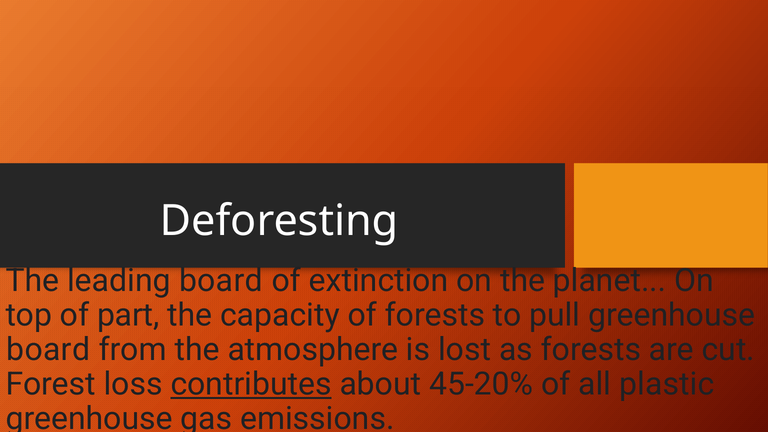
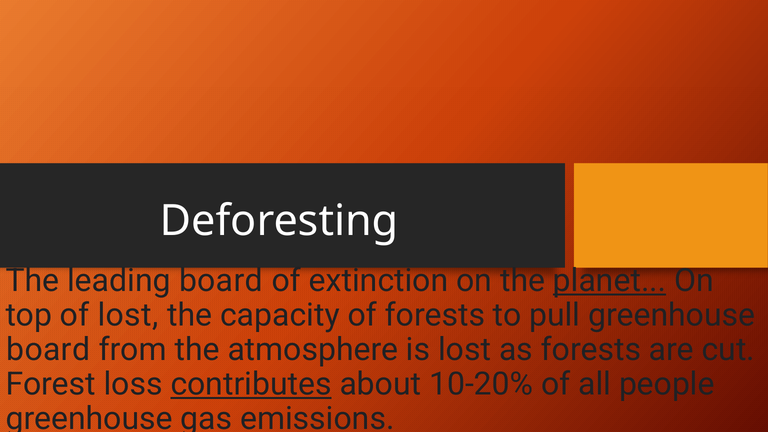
planet underline: none -> present (610, 281)
of part: part -> lost (128, 315)
45-20%: 45-20% -> 10-20% (481, 384)
plastic: plastic -> people (667, 384)
